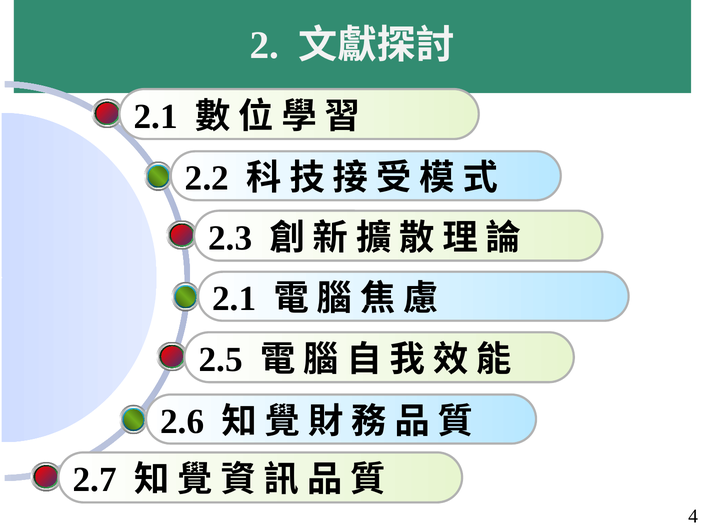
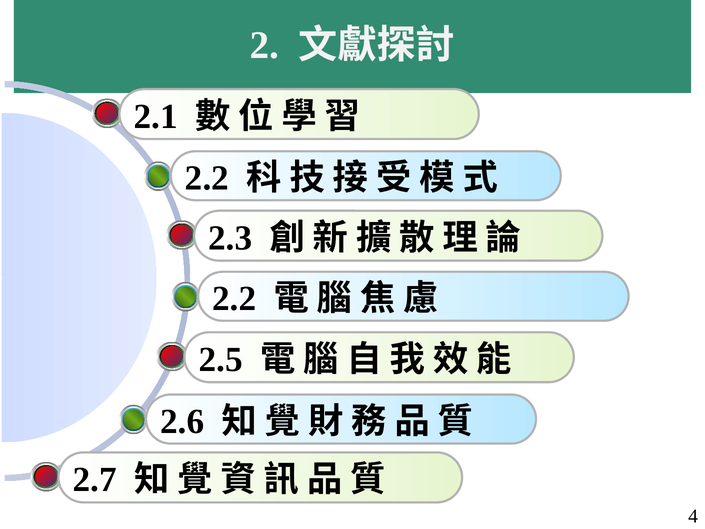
2.1: 2.1 -> 2.2 (234, 299)
